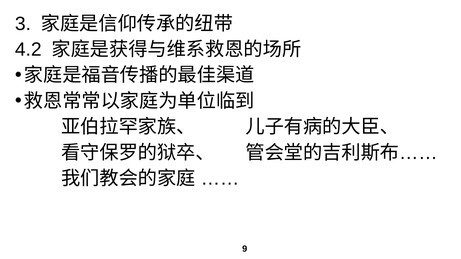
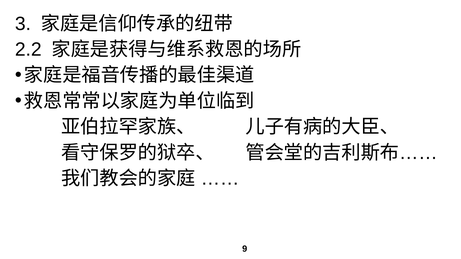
4.2: 4.2 -> 2.2 (28, 49)
